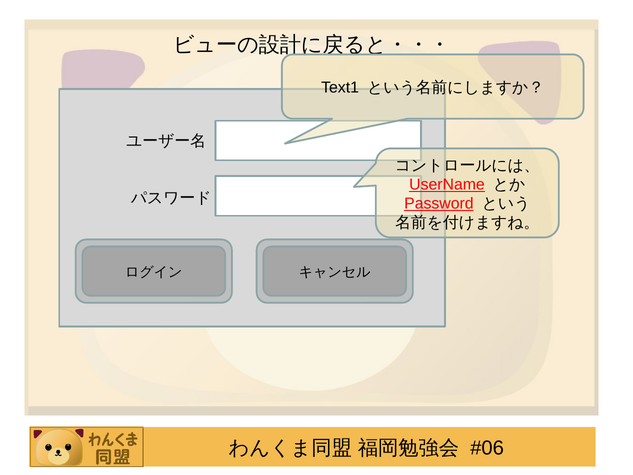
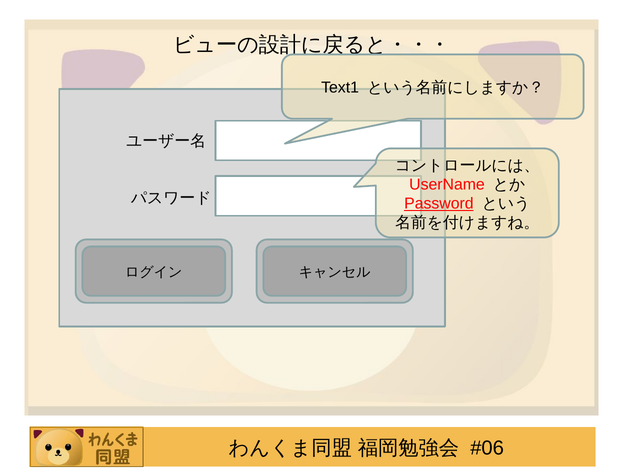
UserName underline: present -> none (447, 184)
